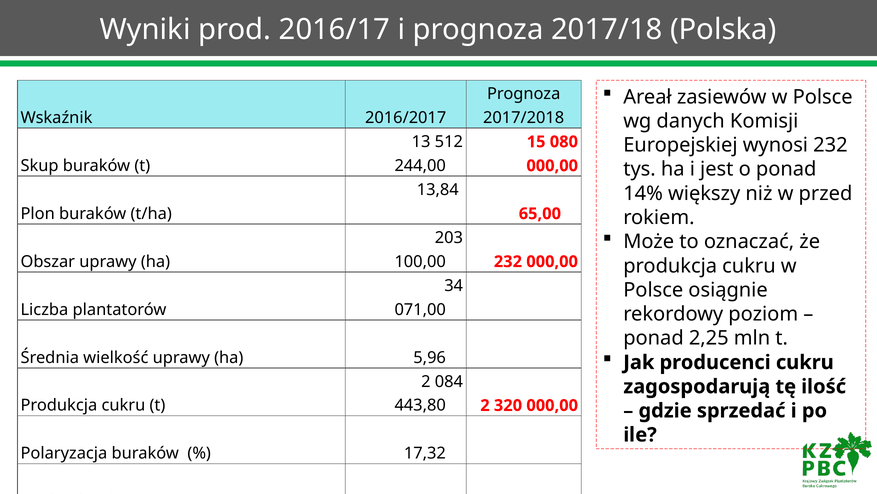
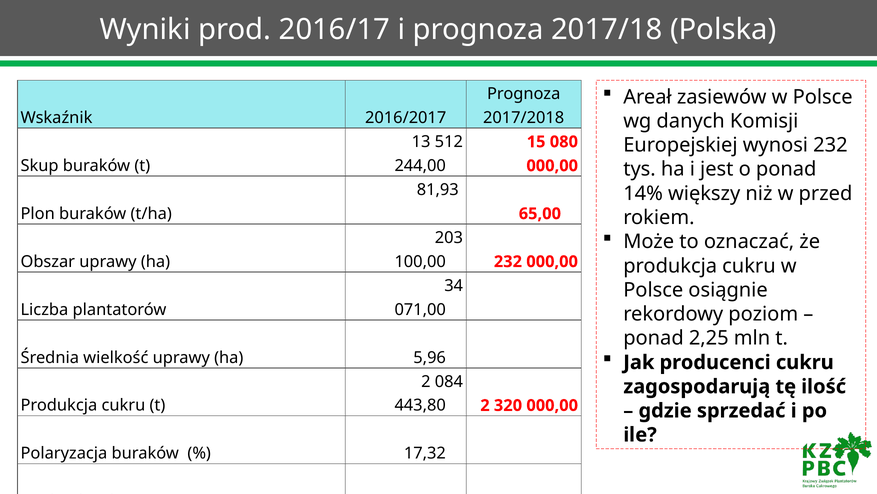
13,84: 13,84 -> 81,93 (438, 190)
